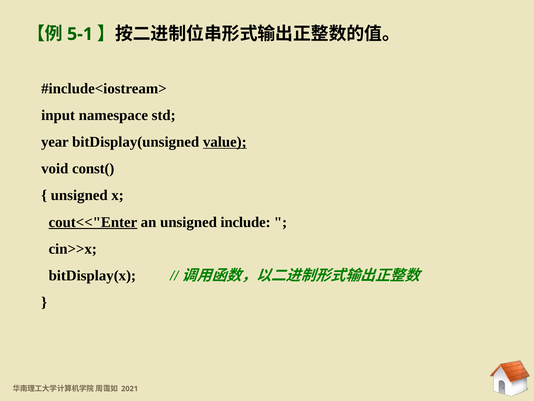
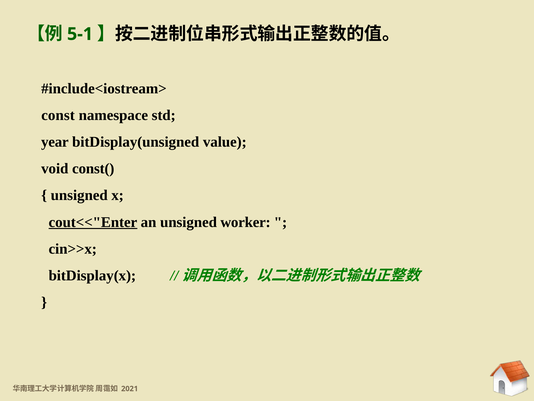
input: input -> const (58, 115)
value underline: present -> none (225, 142)
include: include -> worker (246, 222)
